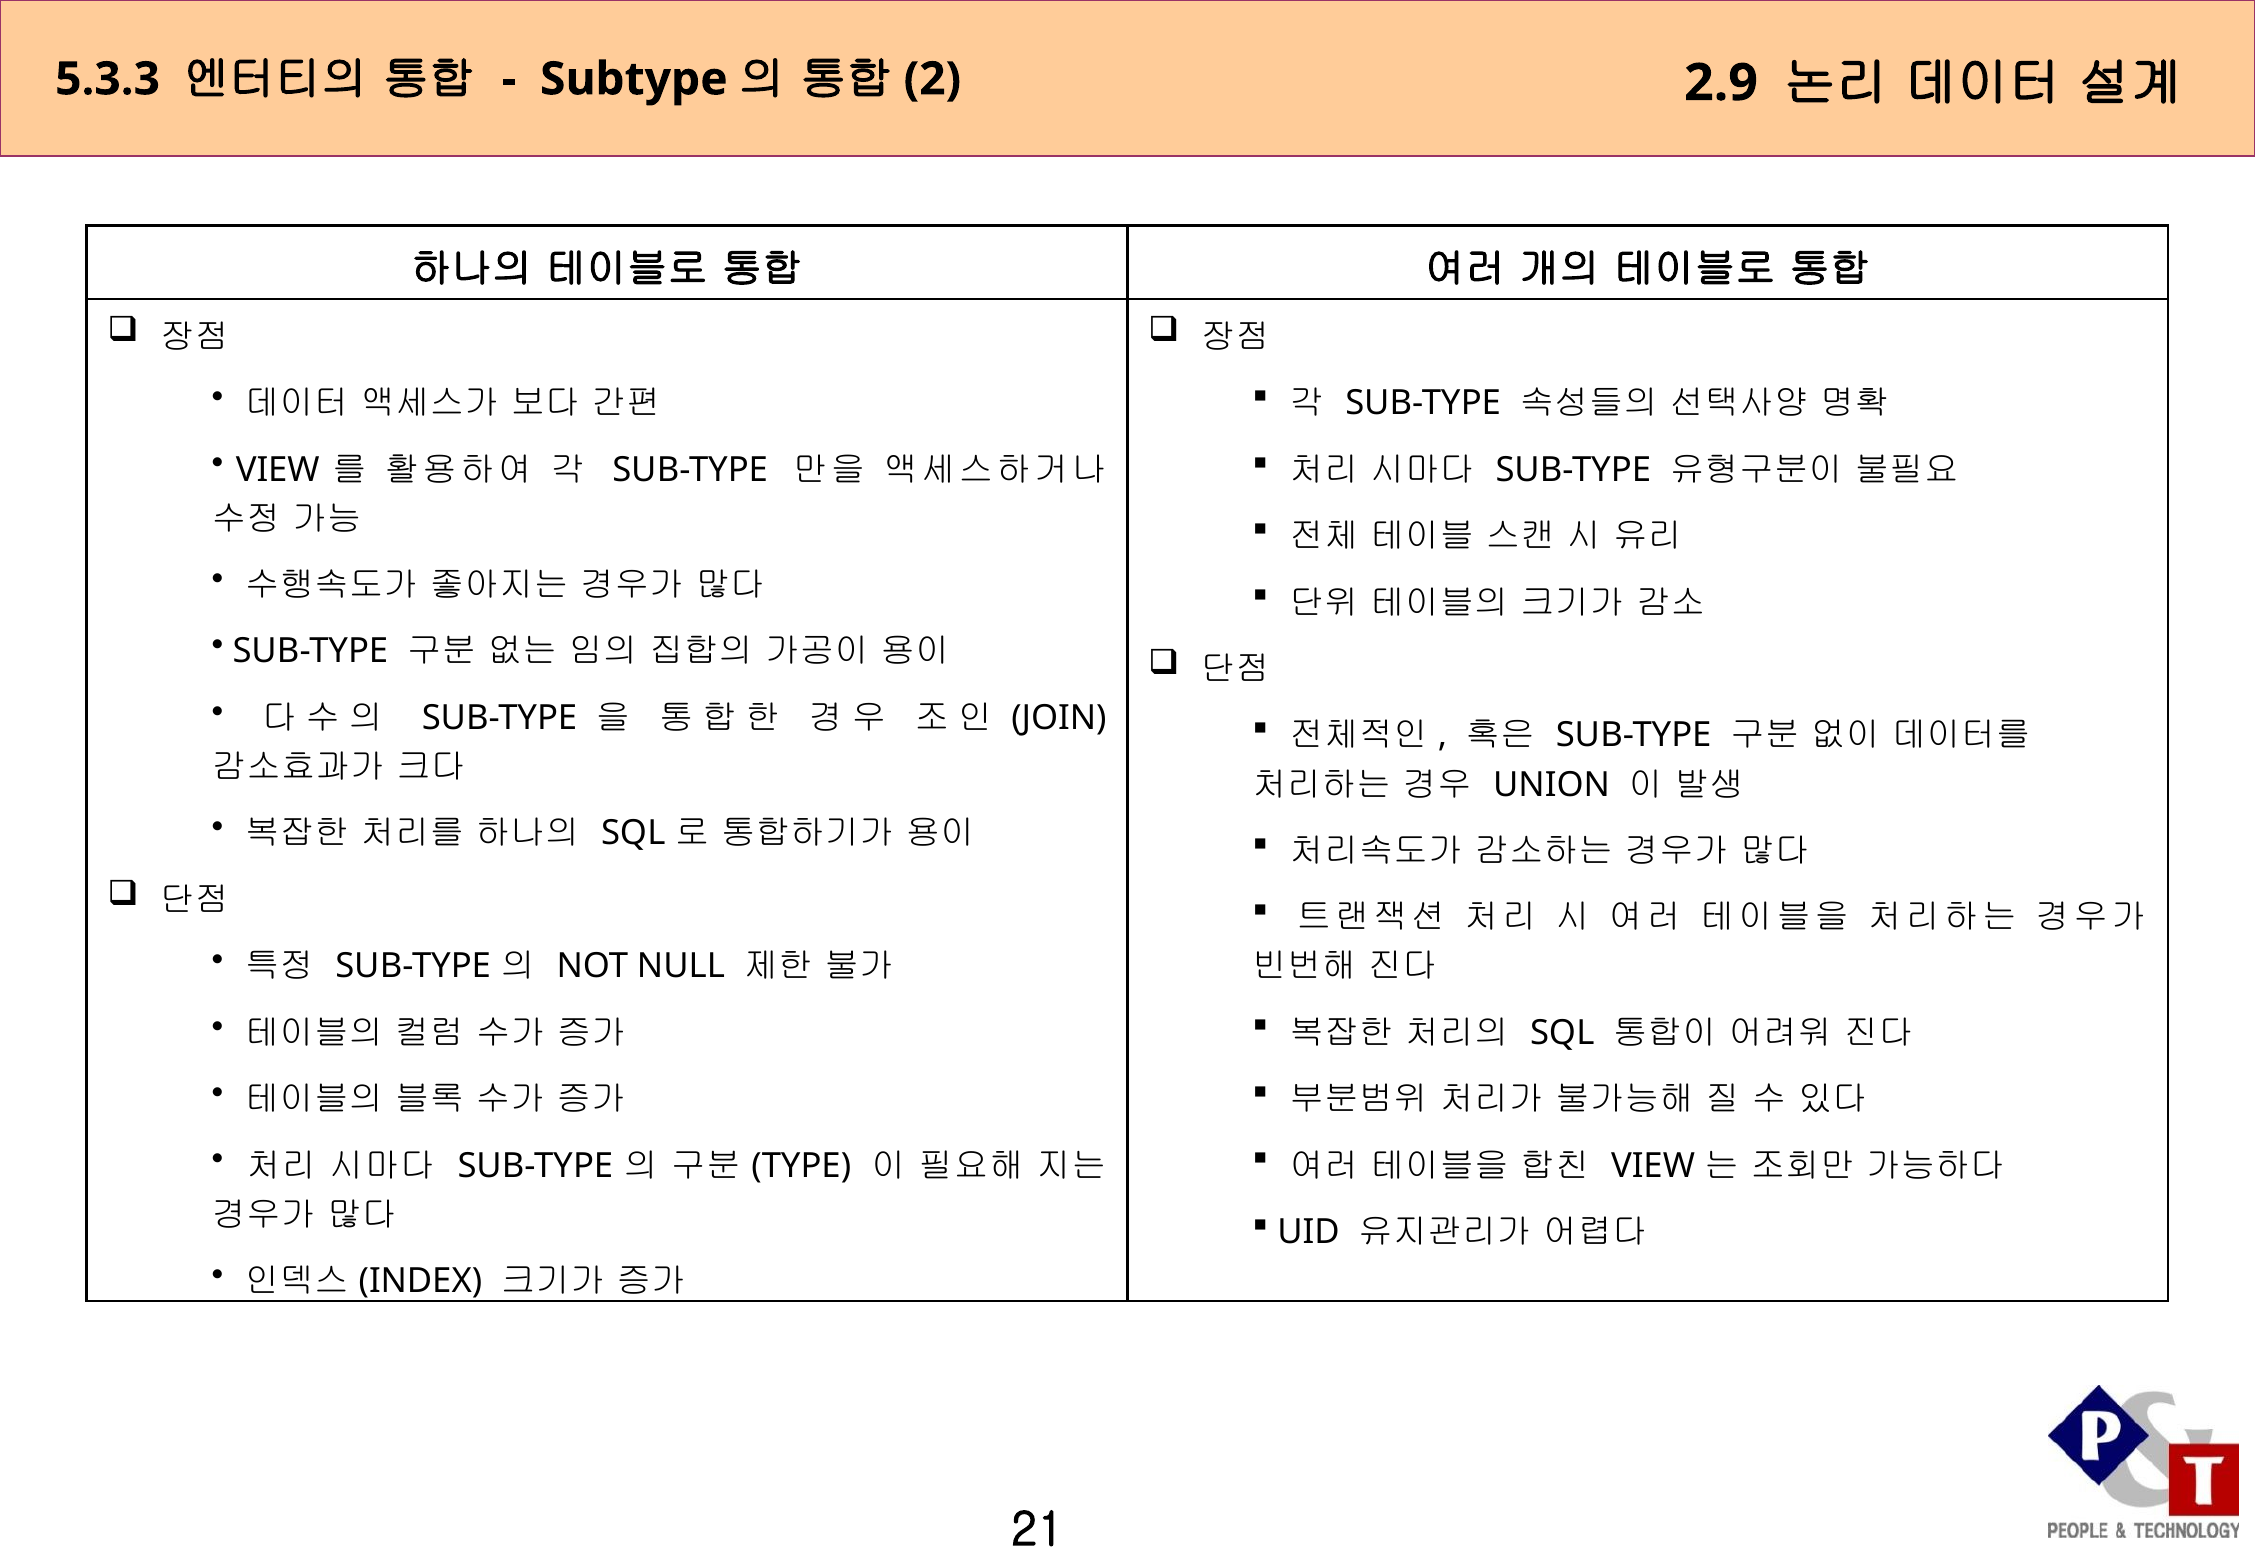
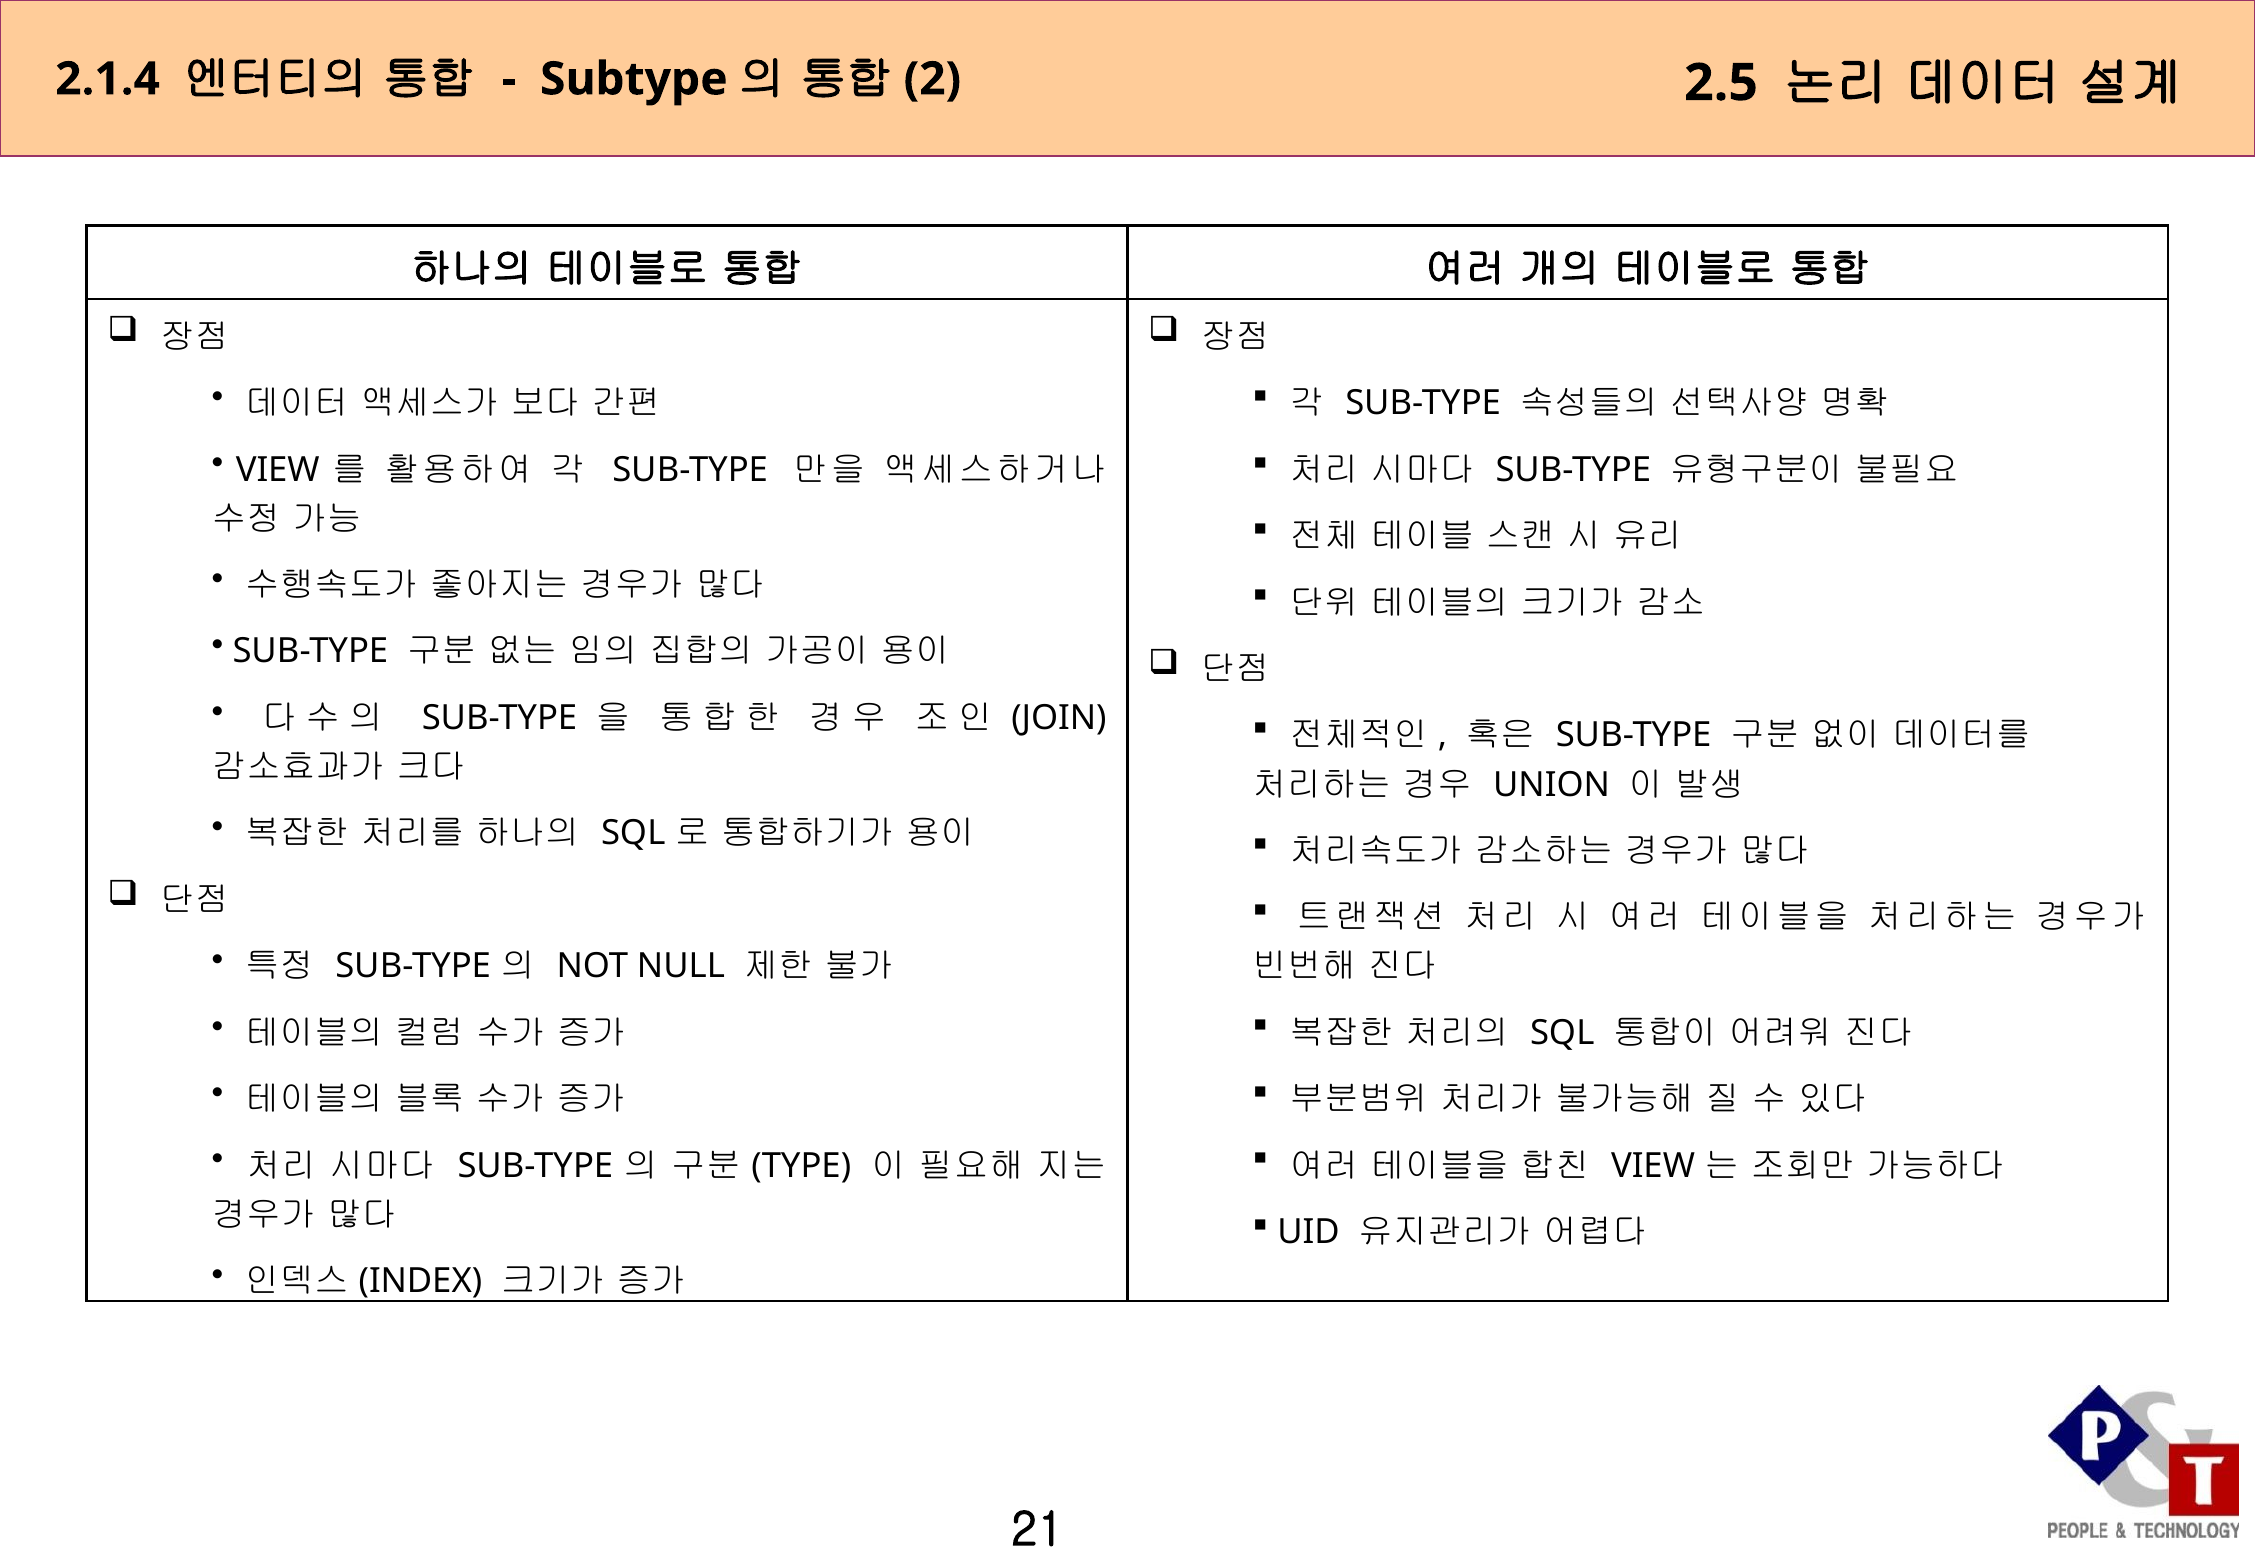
5.3.3: 5.3.3 -> 2.1.4 (108, 79)
2.9: 2.9 -> 2.5 (1721, 83)
